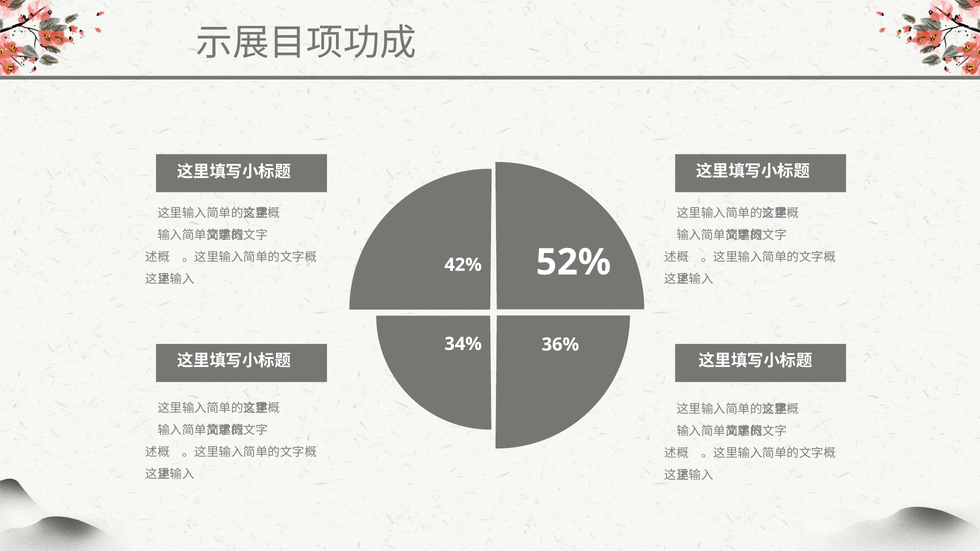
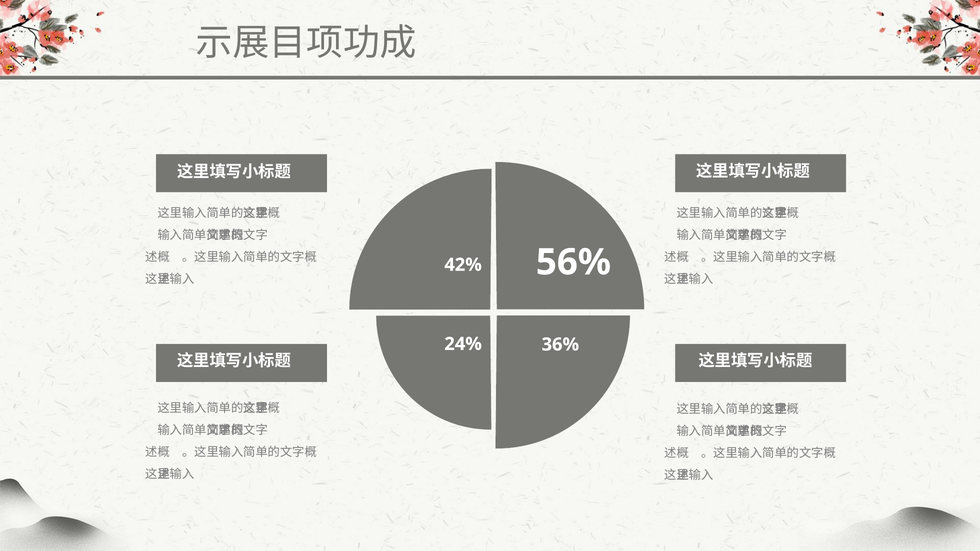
52%: 52% -> 56% (573, 262)
34%: 34% -> 24% (463, 344)
